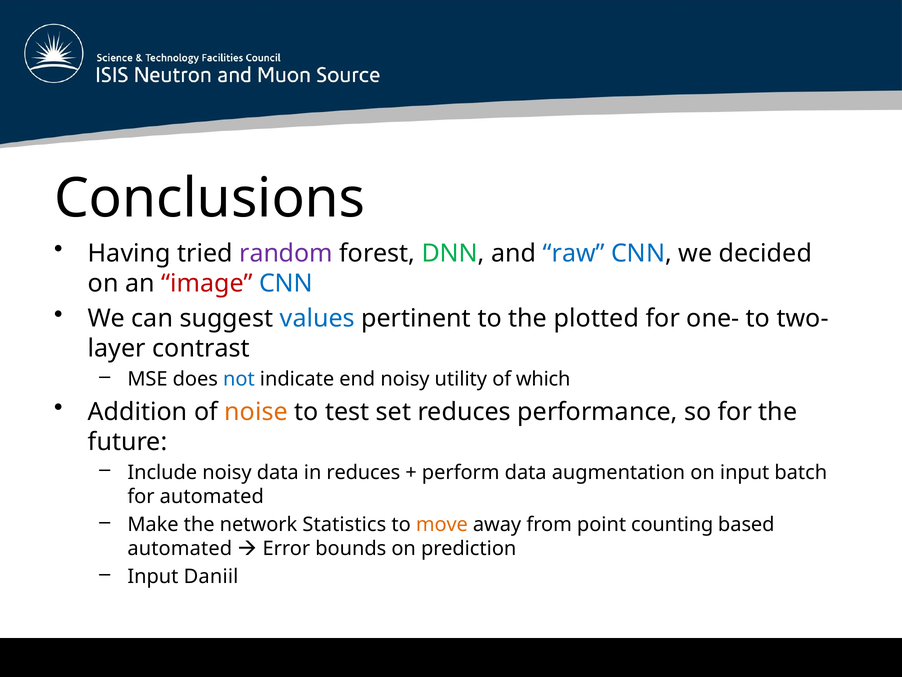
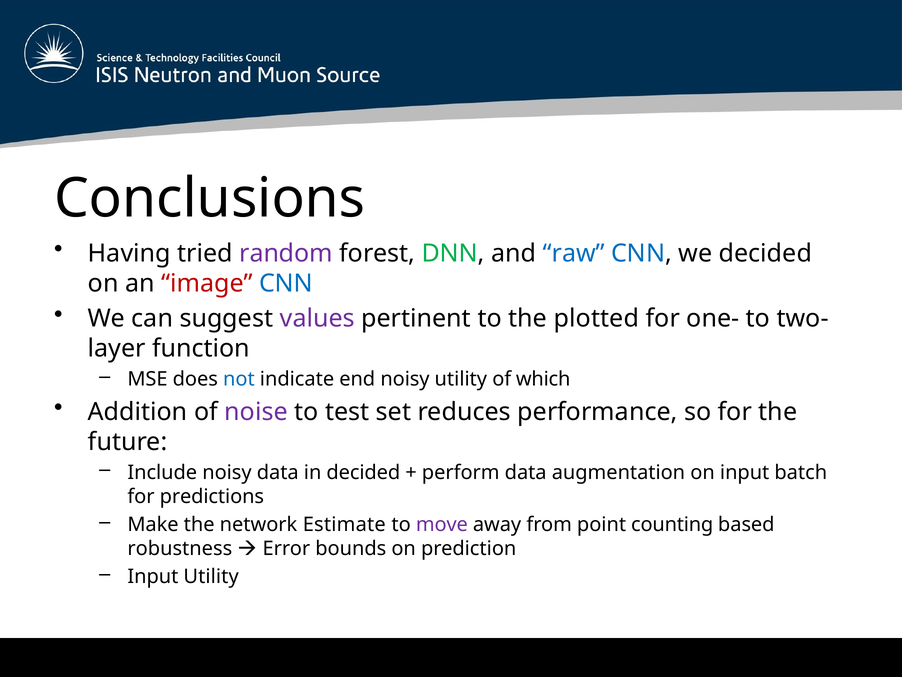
values colour: blue -> purple (317, 318)
contrast: contrast -> function (201, 348)
noise colour: orange -> purple (256, 411)
in reduces: reduces -> decided (363, 472)
for automated: automated -> predictions (212, 496)
Statistics: Statistics -> Estimate (344, 524)
move colour: orange -> purple (442, 524)
automated: automated -> robustness (180, 548)
Input Daniil: Daniil -> Utility (211, 576)
